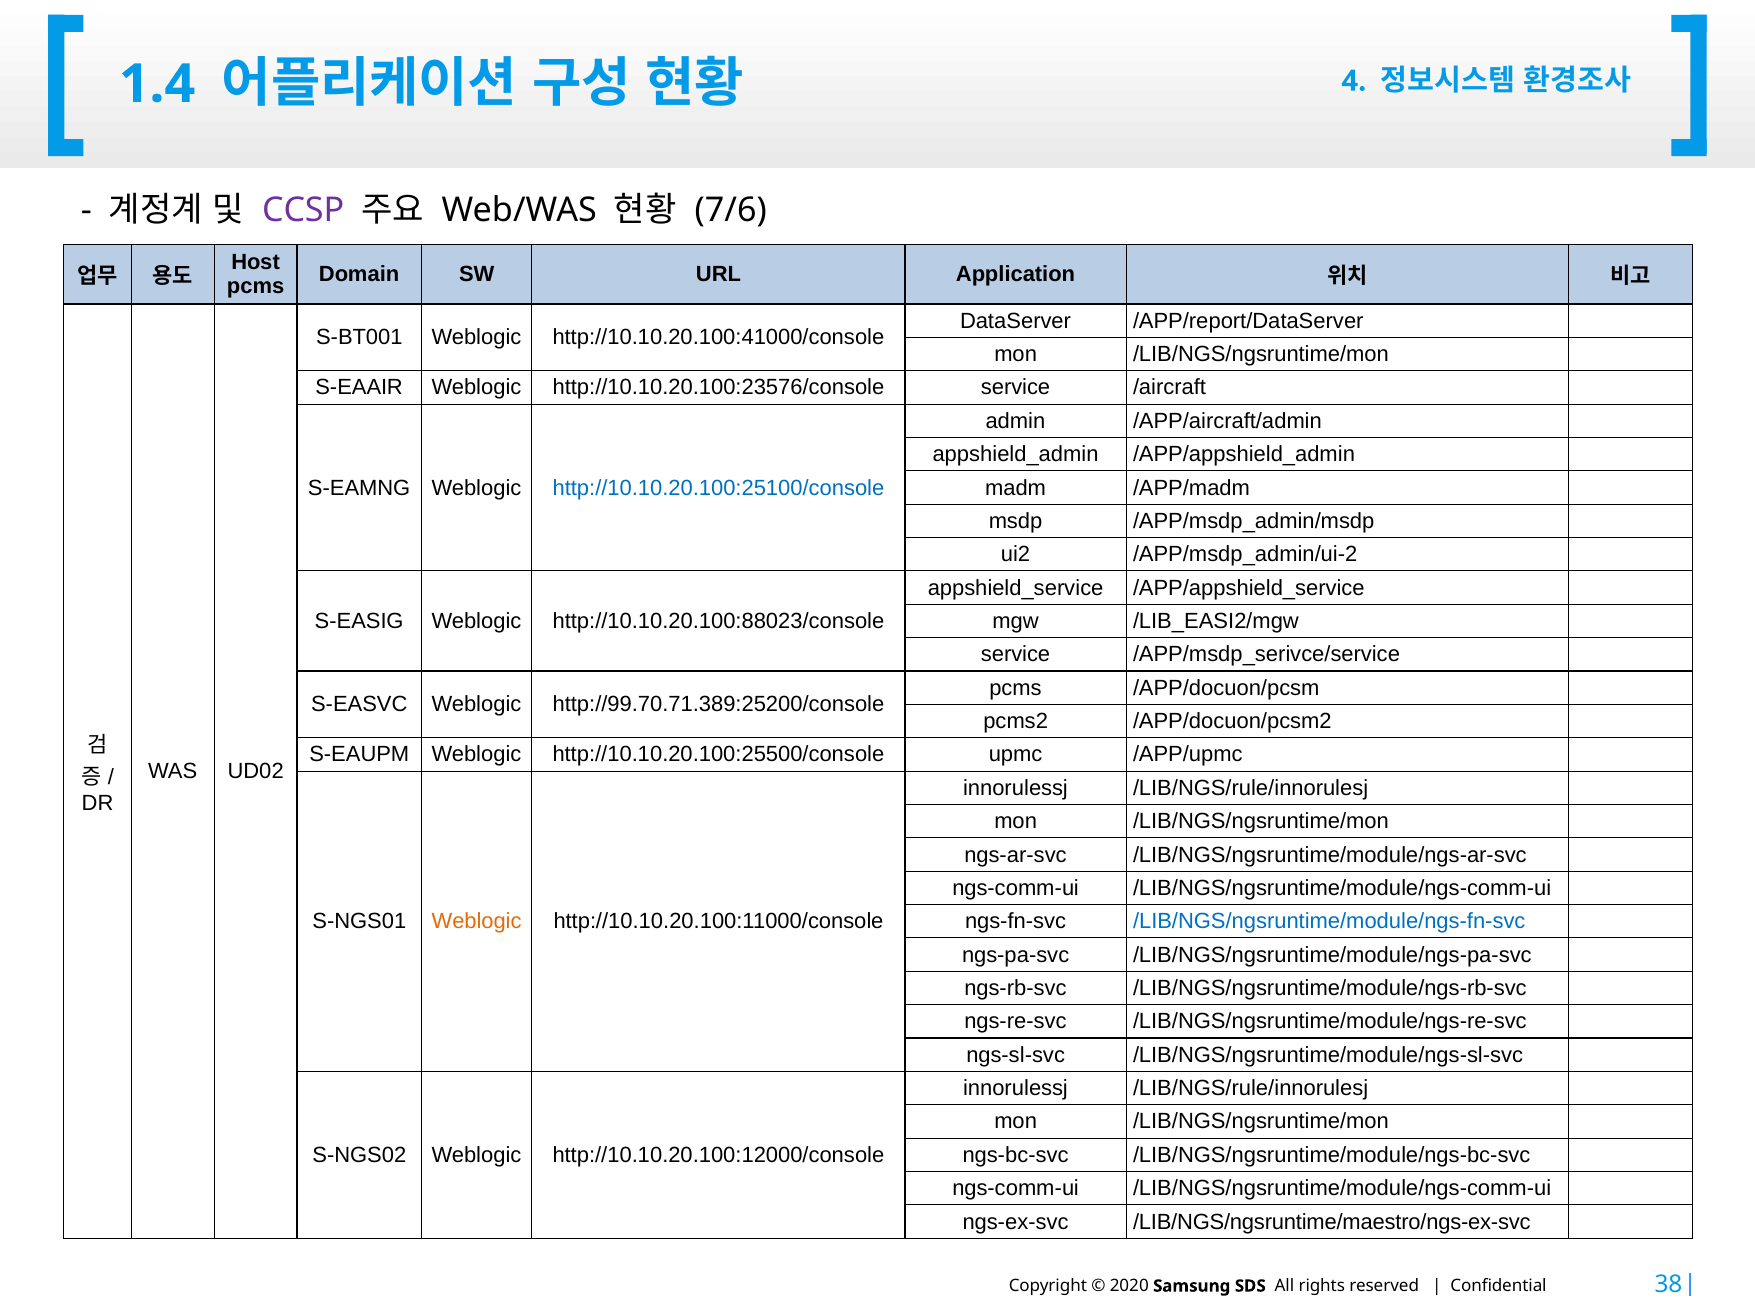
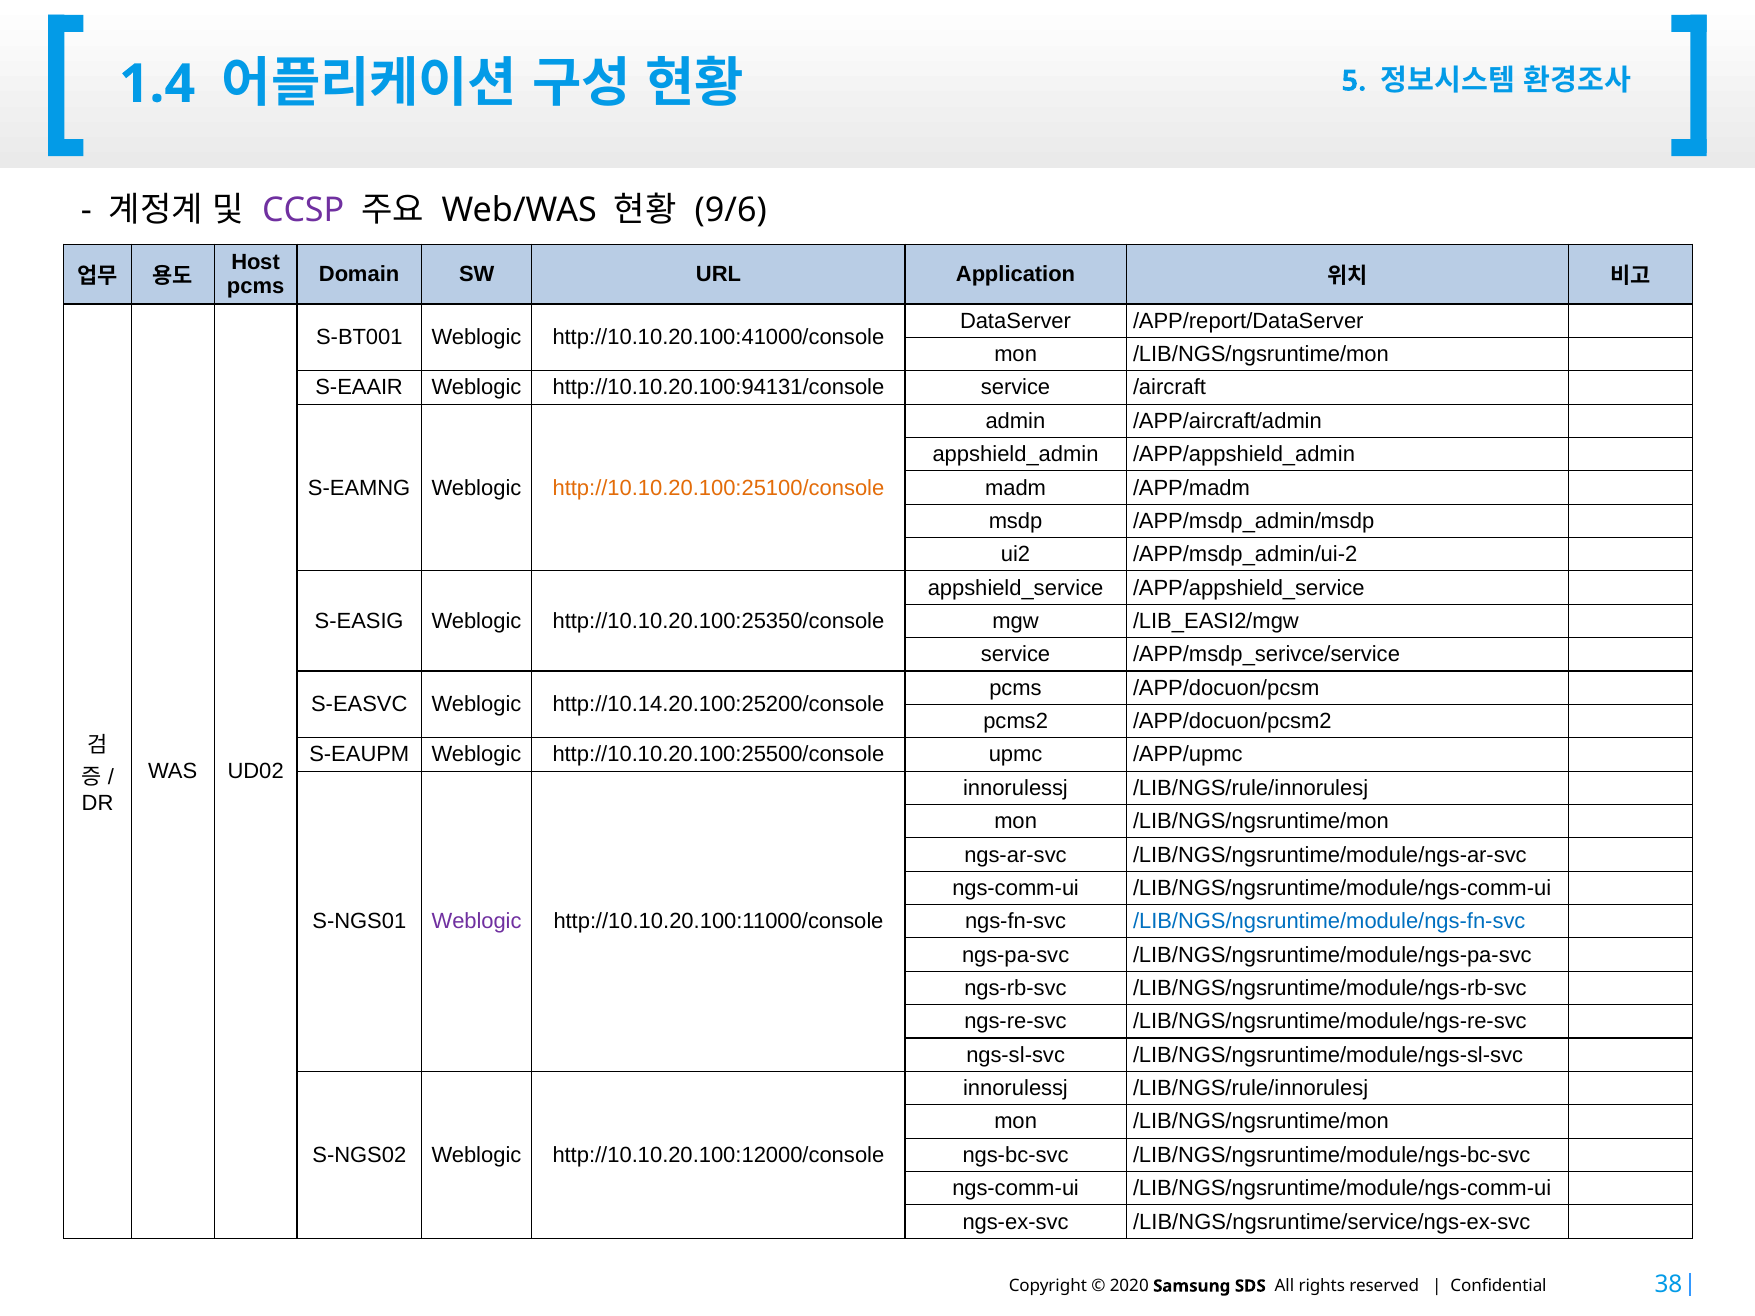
4: 4 -> 5 (1354, 81)
7/6: 7/6 -> 9/6 (731, 210)
http://10.10.20.100:23576/console: http://10.10.20.100:23576/console -> http://10.10.20.100:94131/console (718, 388)
http://10.10.20.100:25100/console colour: blue -> orange (718, 488)
http://10.10.20.100:88023/console: http://10.10.20.100:88023/console -> http://10.10.20.100:25350/console (718, 621)
http://99.70.71.389:25200/console: http://99.70.71.389:25200/console -> http://10.14.20.100:25200/console (718, 705)
Weblogic colour: orange -> purple (477, 922)
/LIB/NGS/ngsruntime/maestro/ngs-ex-svc: /LIB/NGS/ngsruntime/maestro/ngs-ex-svc -> /LIB/NGS/ngsruntime/service/ngs-ex-svc (1332, 1222)
